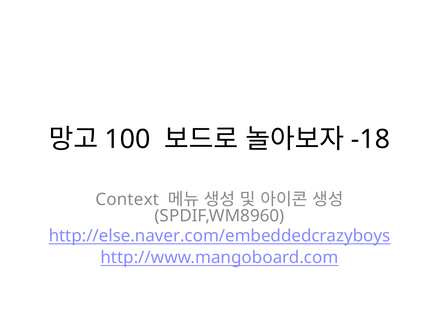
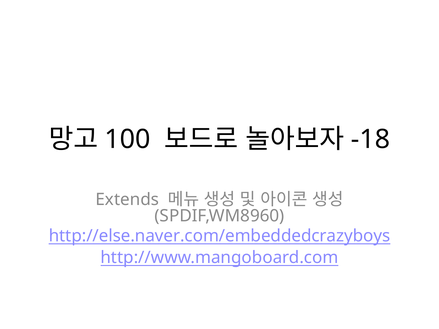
Context: Context -> Extends (127, 200)
